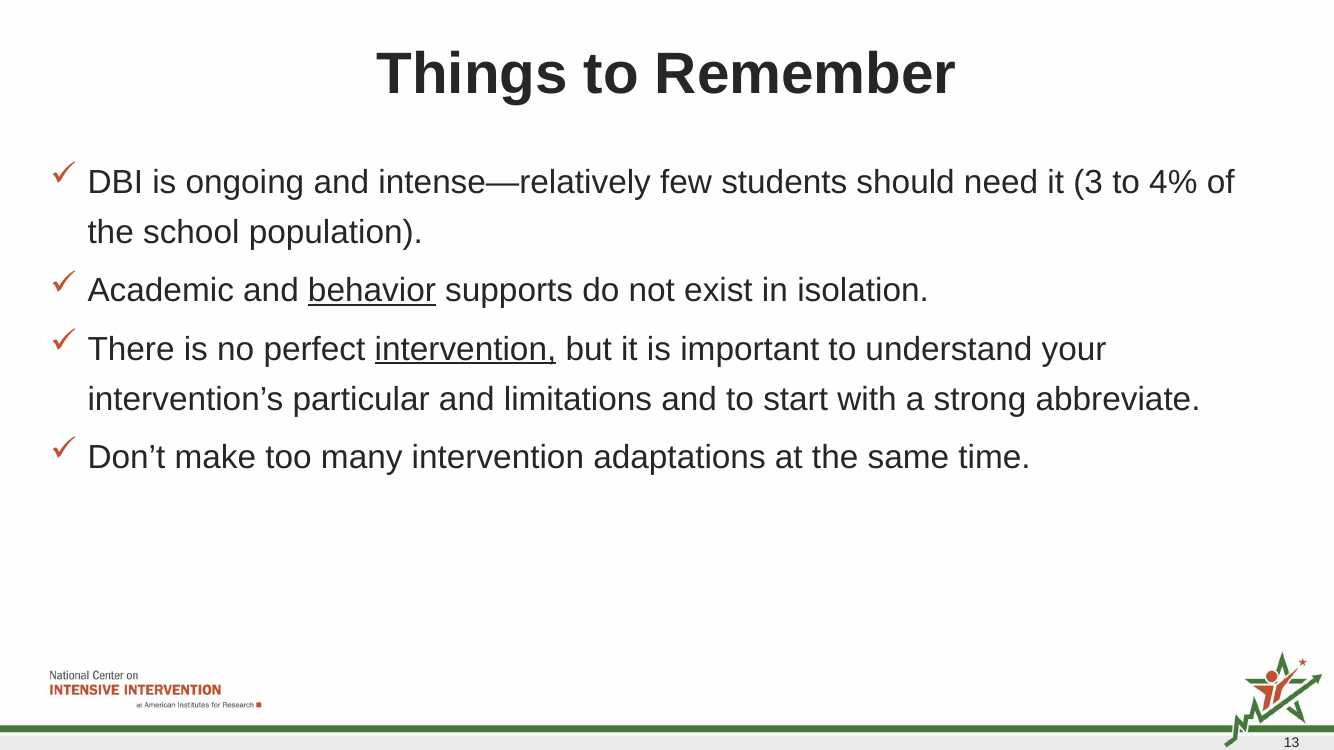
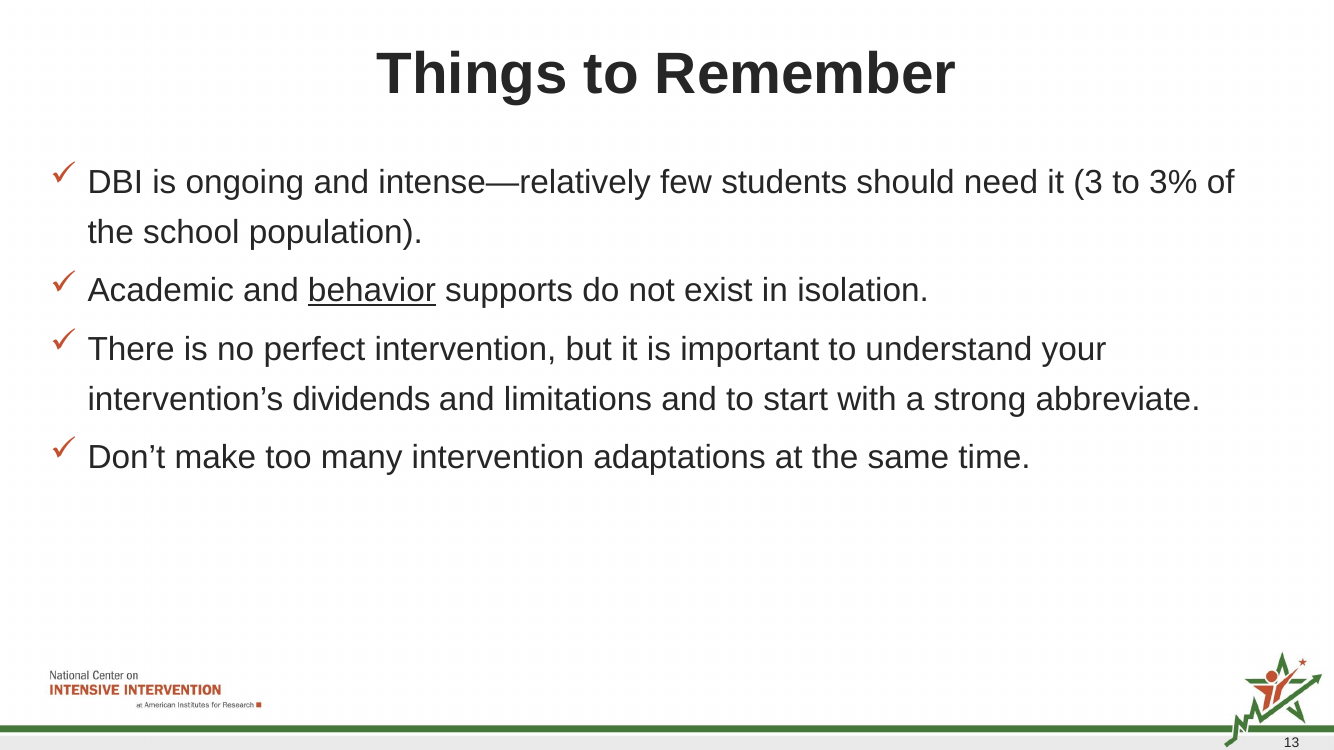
4%: 4% -> 3% (1173, 182)
intervention underline: present -> none (466, 349)
particular: particular -> dividends (361, 399)
